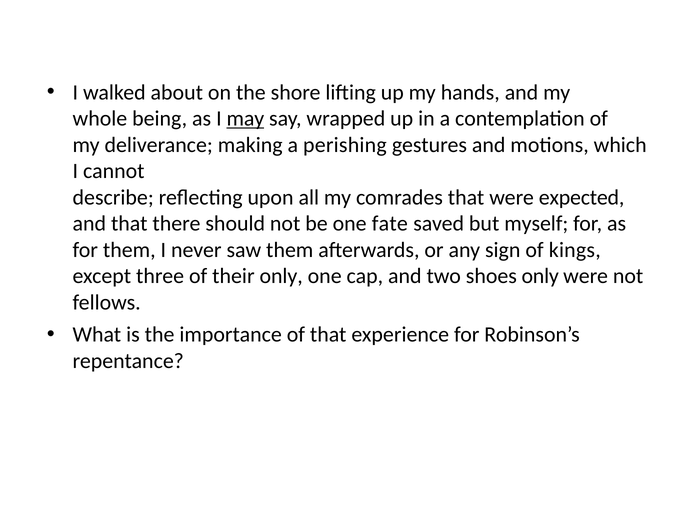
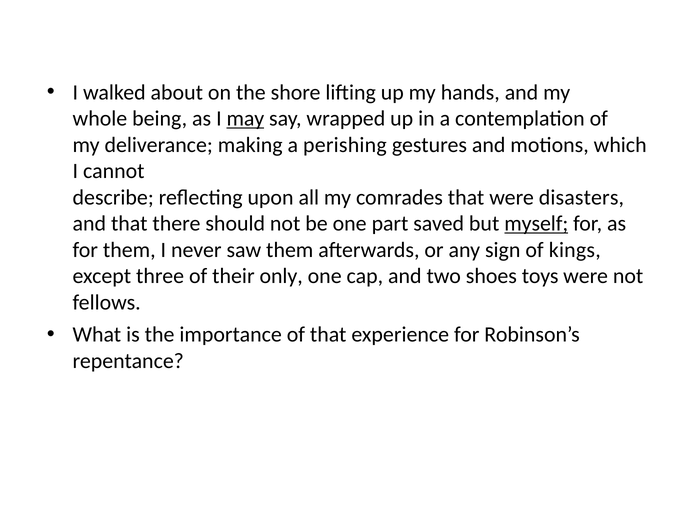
expected: expected -> disasters (581, 198)
fate: fate -> part (390, 224)
myself underline: none -> present (536, 224)
shoes only: only -> toys (540, 276)
